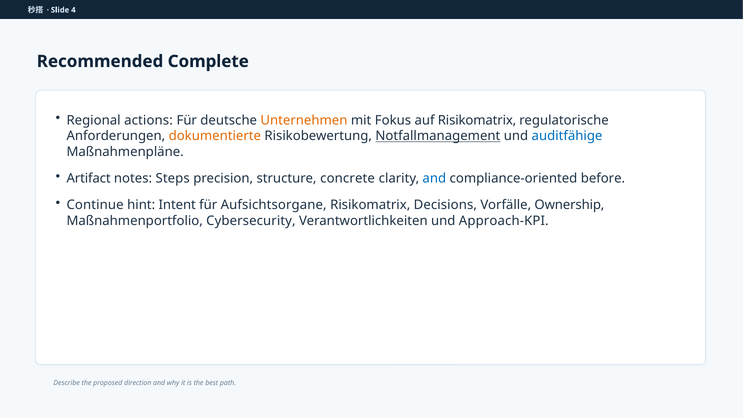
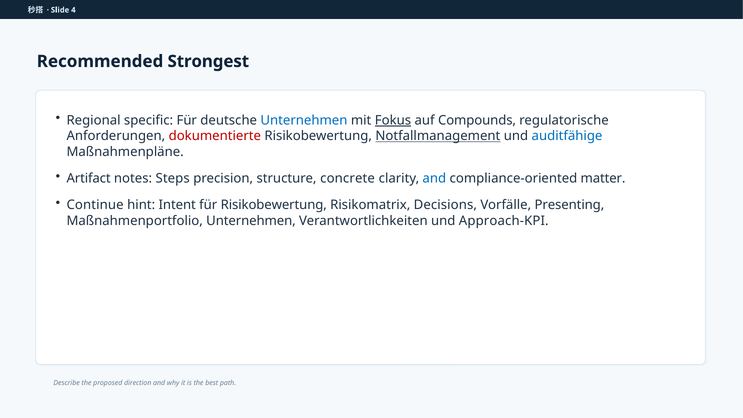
Complete: Complete -> Strongest (208, 61)
actions: actions -> specific (149, 120)
Unternehmen colour: orange -> blue (304, 120)
Fokus underline: none -> present (393, 120)
auf Risikomatrix: Risikomatrix -> Compounds (477, 120)
dokumentierte colour: orange -> red (215, 136)
before: before -> matter (603, 178)
für Aufsichtsorgane: Aufsichtsorgane -> Risikobewertung (274, 205)
Ownership: Ownership -> Presenting (569, 205)
Maßnahmenportfolio Cybersecurity: Cybersecurity -> Unternehmen (251, 221)
